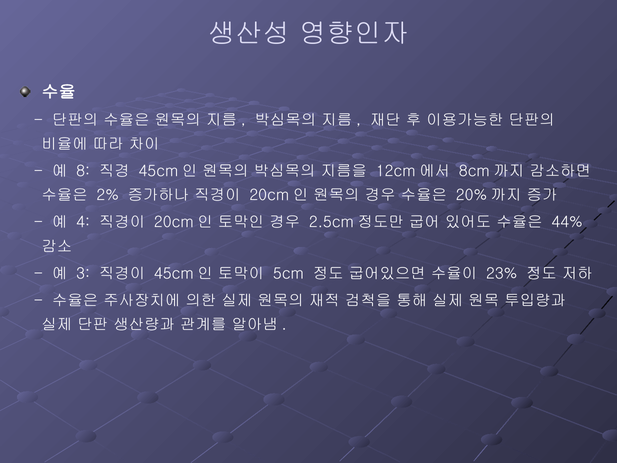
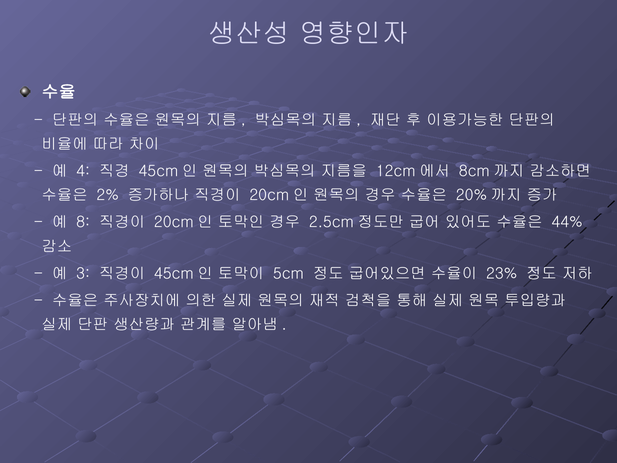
8: 8 -> 4 (83, 171)
4: 4 -> 8 (83, 222)
